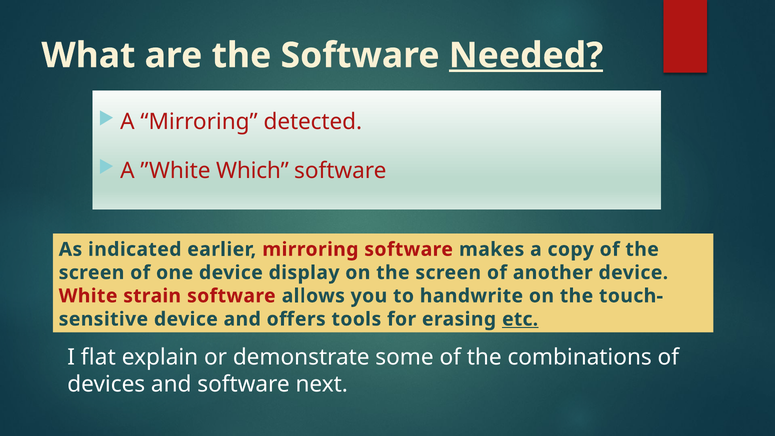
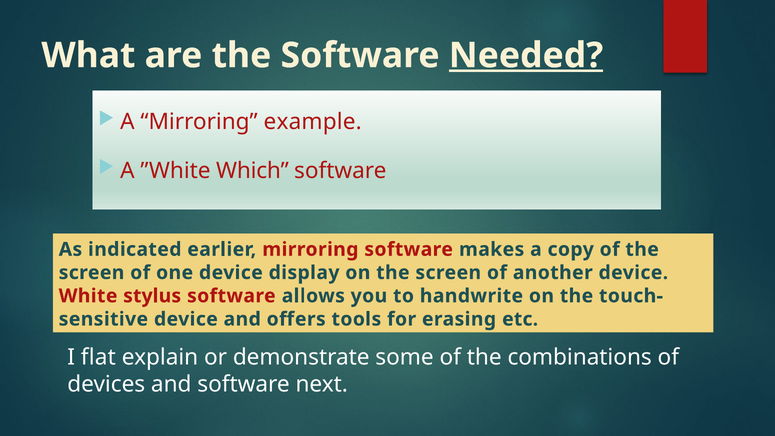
detected: detected -> example (313, 122)
strain: strain -> stylus (152, 296)
etc underline: present -> none (520, 319)
